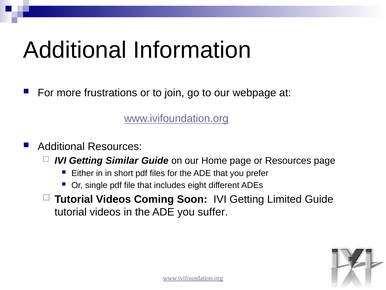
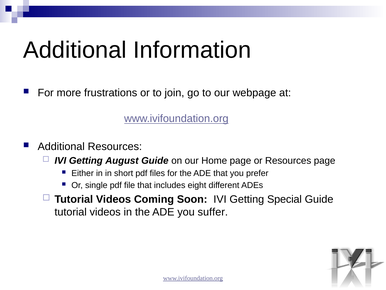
Similar: Similar -> August (122, 160)
Limited: Limited -> Special (284, 199)
